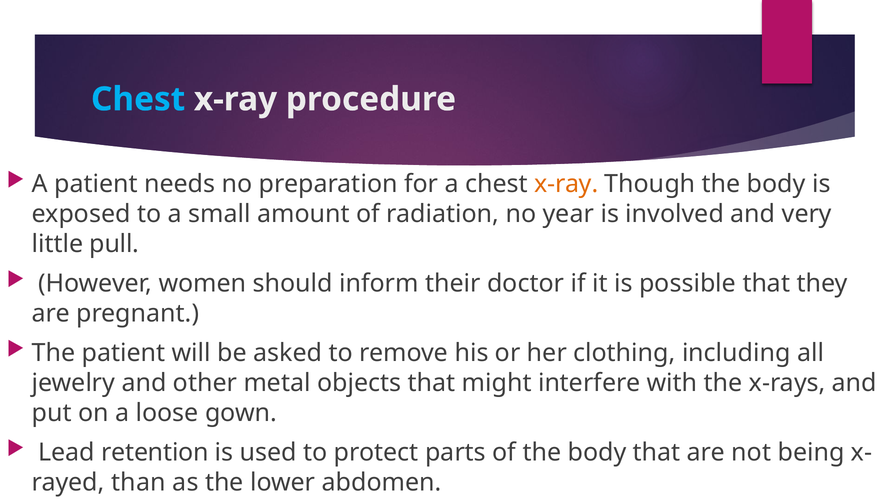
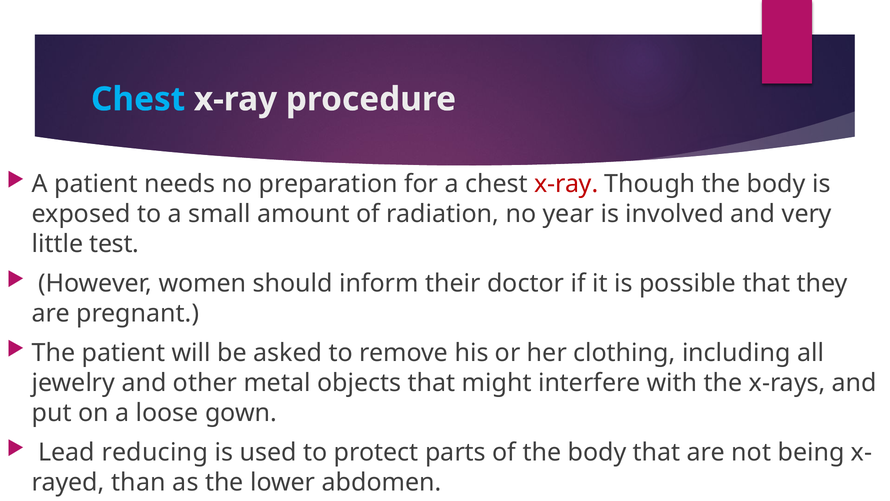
x-ray colour: orange -> red (566, 184)
pull: pull -> test (114, 244)
retention: retention -> reducing (155, 452)
